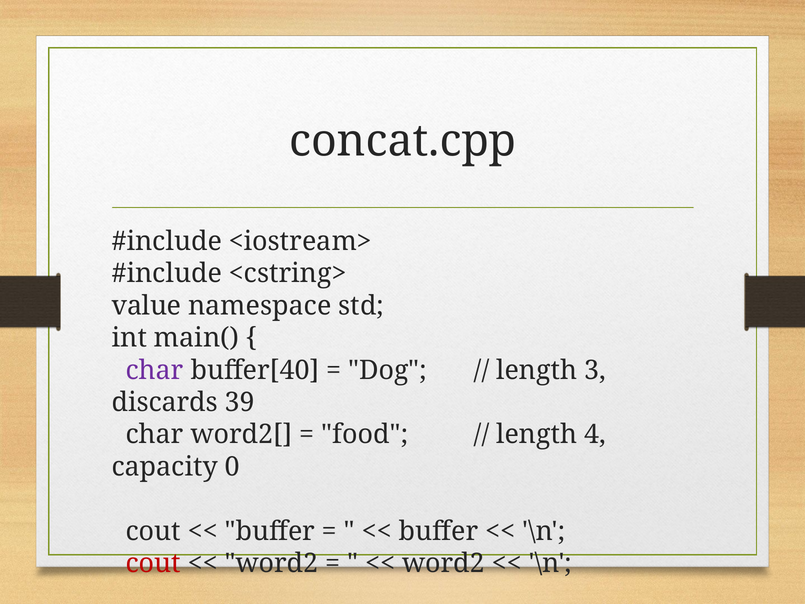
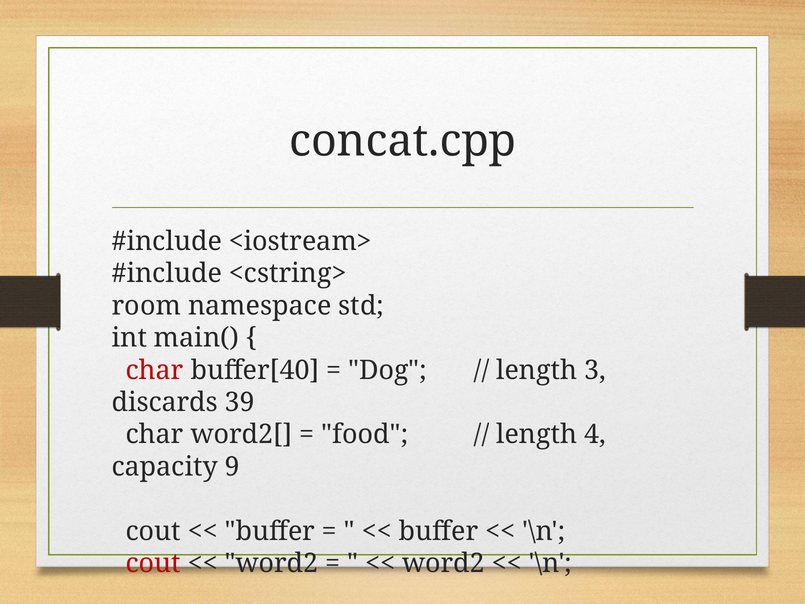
value: value -> room (146, 306)
char colour: purple -> red (155, 370)
0: 0 -> 9 (232, 467)
